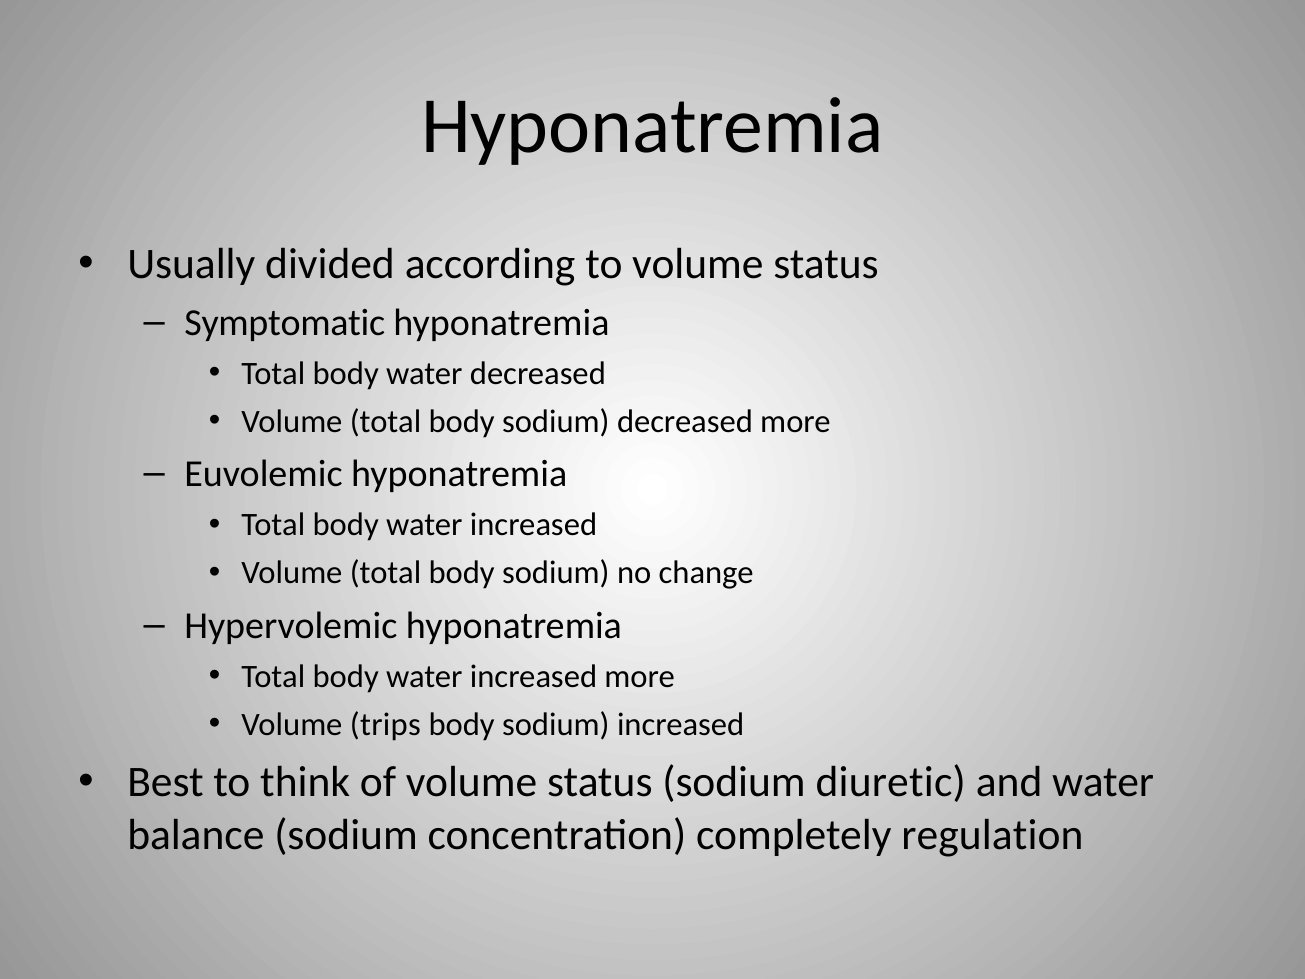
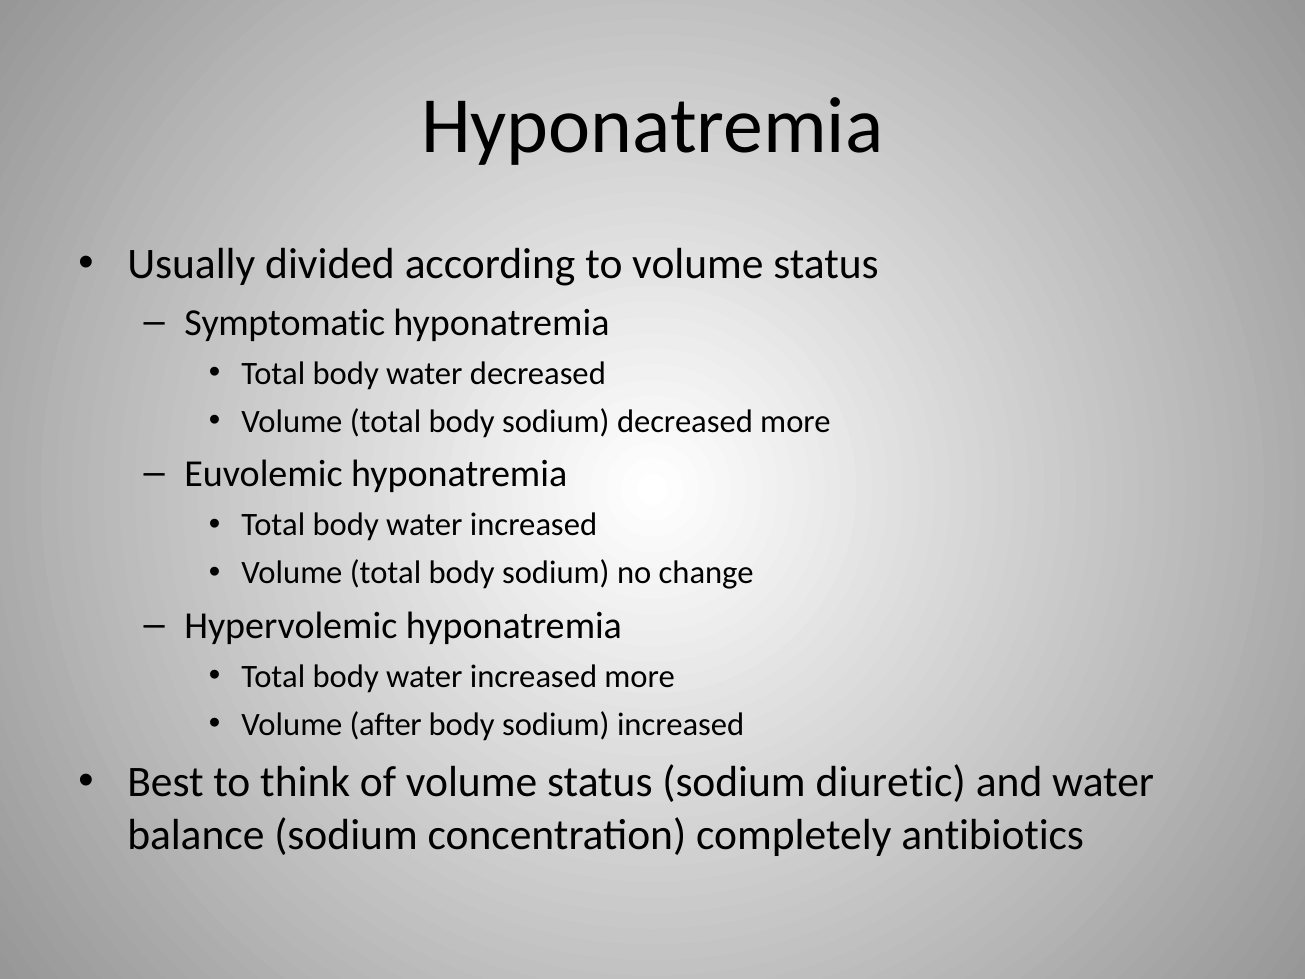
trips: trips -> after (386, 724)
regulation: regulation -> antibiotics (993, 835)
